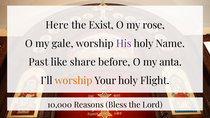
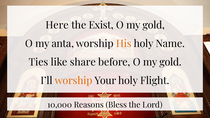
rose: rose -> gold (154, 25)
gale: gale -> anta (63, 44)
His colour: purple -> orange (124, 44)
Past: Past -> Ties (38, 62)
before O my anta: anta -> gold (171, 62)
